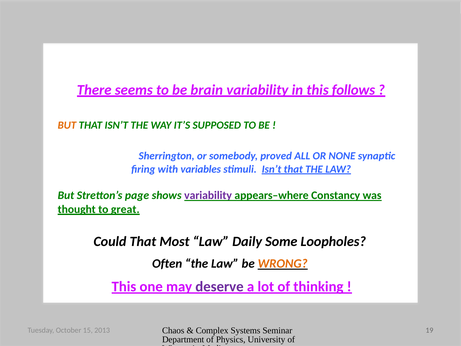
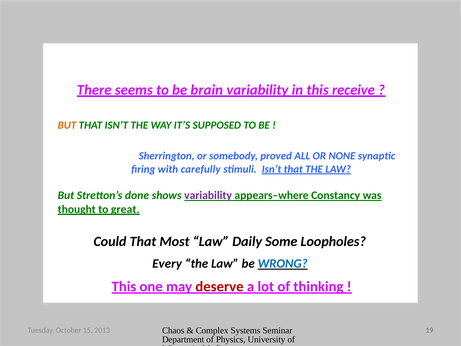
follows: follows -> receive (353, 90)
variables: variables -> carefully (201, 169)
page: page -> done (137, 195)
Often: Often -> Every (167, 263)
WRONG colour: orange -> blue (283, 263)
deserve colour: purple -> red (220, 287)
